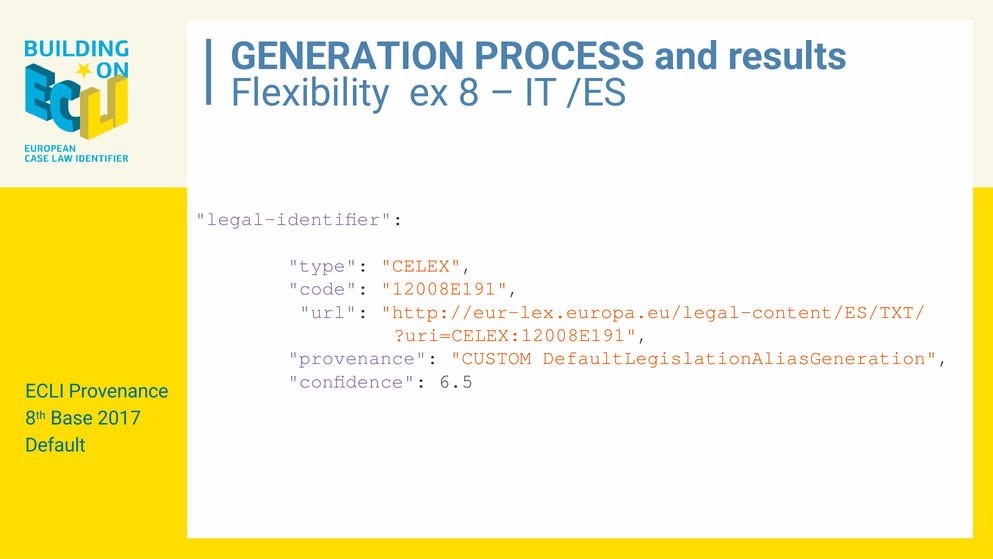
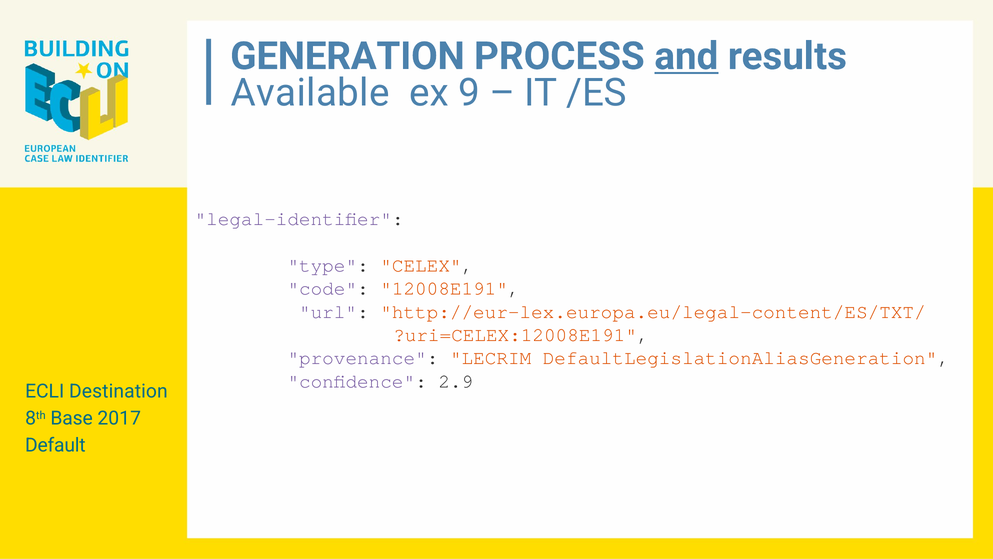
and underline: none -> present (686, 56)
Flexibility: Flexibility -> Available (310, 93)
8: 8 -> 9 (469, 93)
CUSTOM: CUSTOM -> LECRIM (491, 358)
6.5: 6.5 -> 2.9 (456, 381)
ECLI Provenance: Provenance -> Destination (118, 391)
